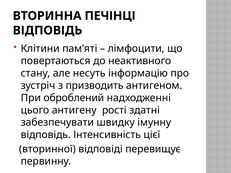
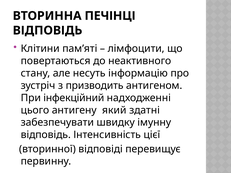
оброблений: оброблений -> інфекційний (74, 98)
рості: рості -> який (114, 110)
